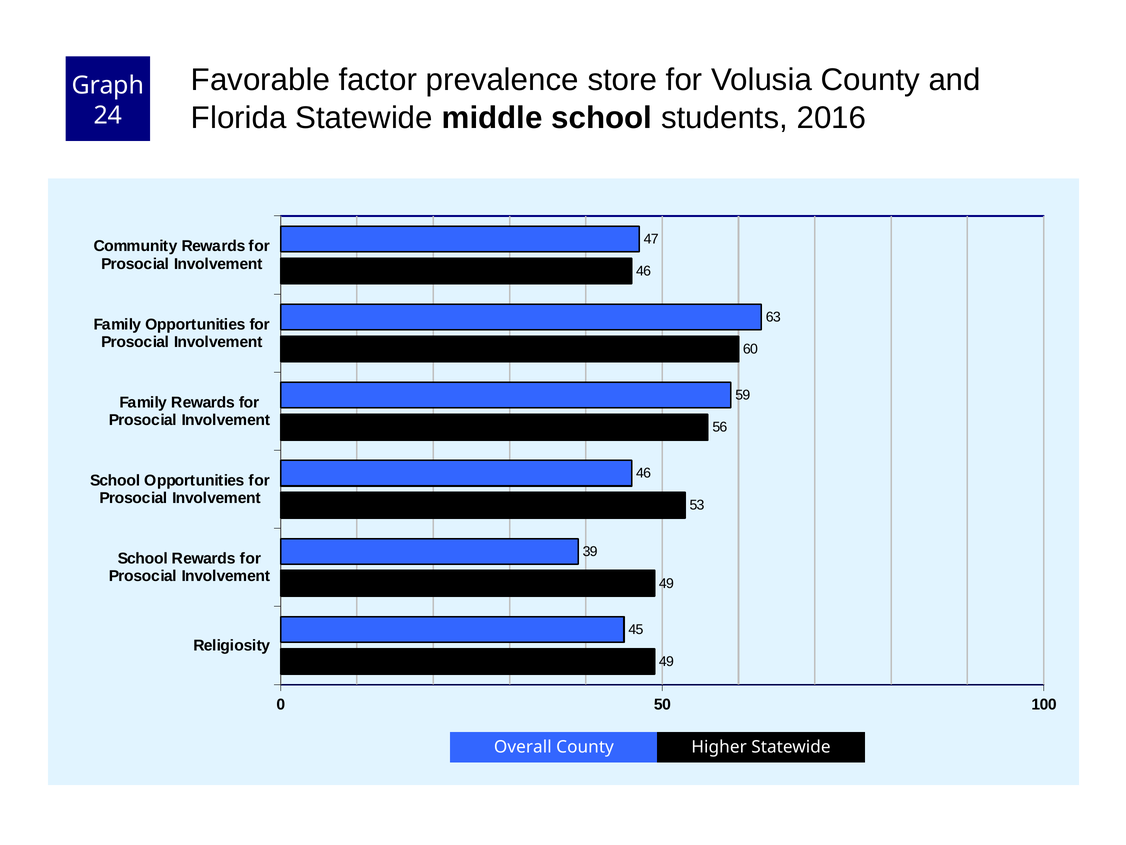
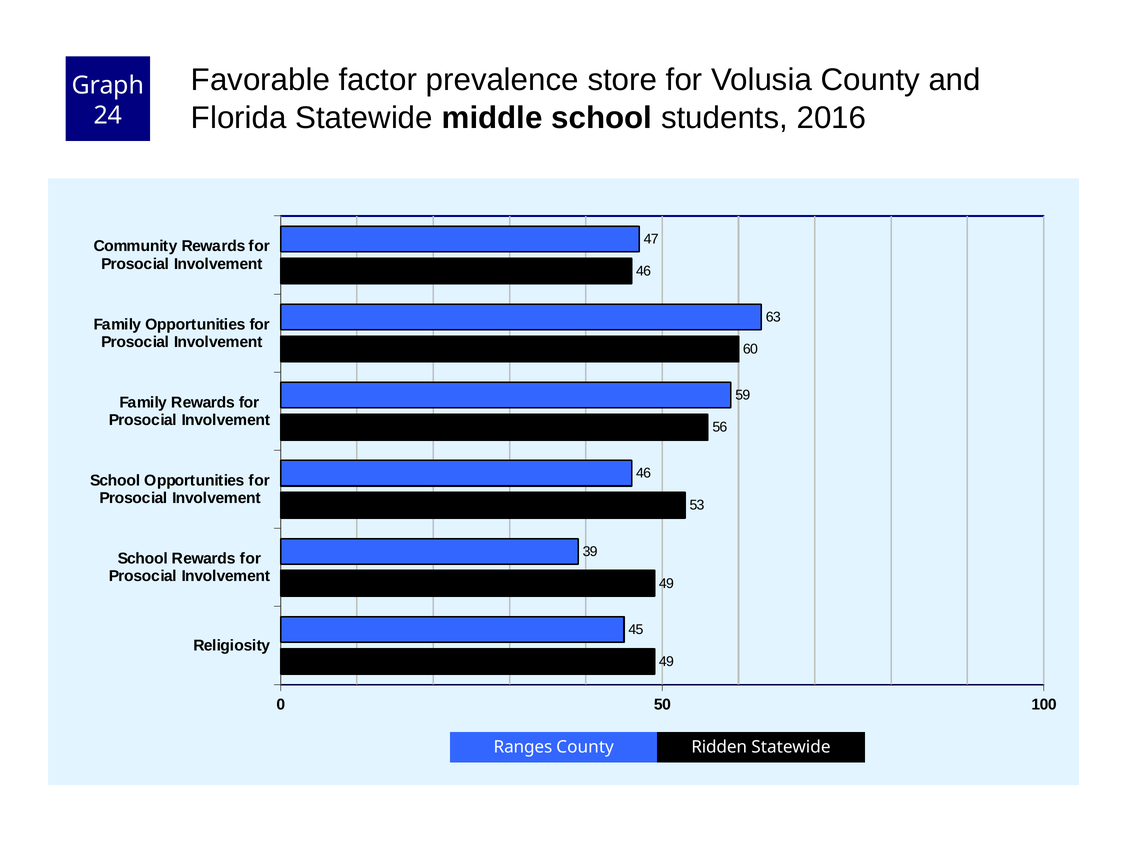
Overall: Overall -> Ranges (523, 747)
Higher: Higher -> Ridden (719, 747)
